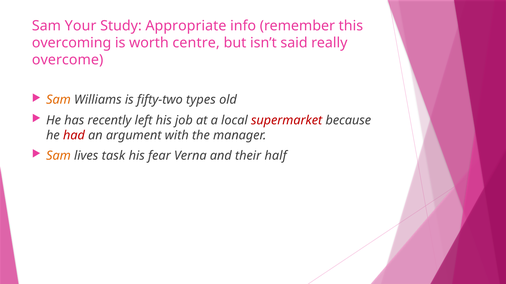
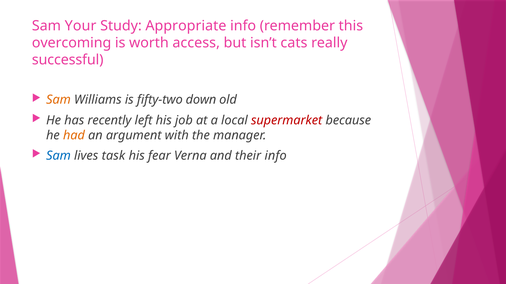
centre: centre -> access (196, 43)
said: said -> cats (294, 43)
overcome: overcome -> successful (68, 60)
types: types -> down (201, 100)
had colour: red -> orange (74, 136)
Sam colour: orange -> blue (58, 156)
their half: half -> info (276, 156)
